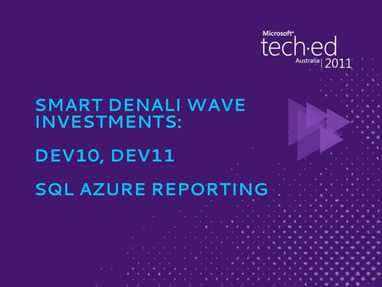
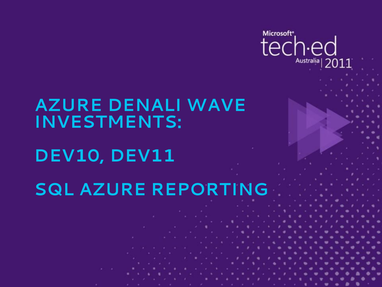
SMART: SMART -> AZURE (68, 105)
